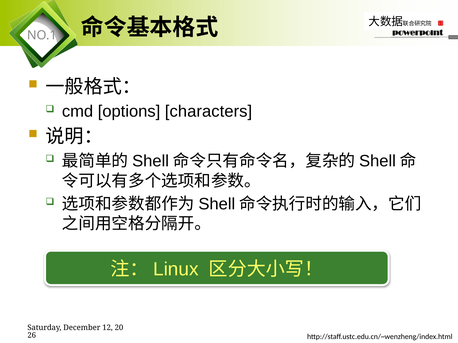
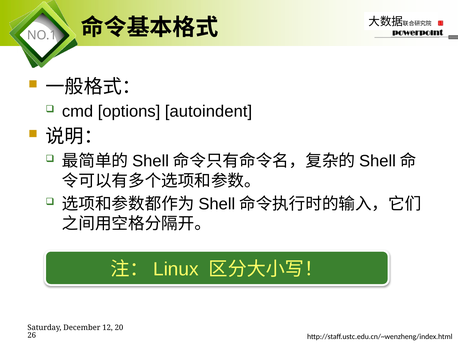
characters: characters -> autoindent (209, 112)
